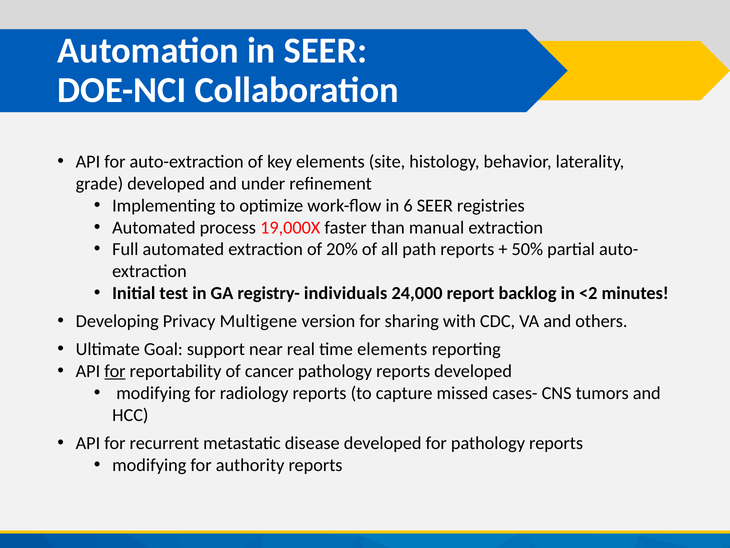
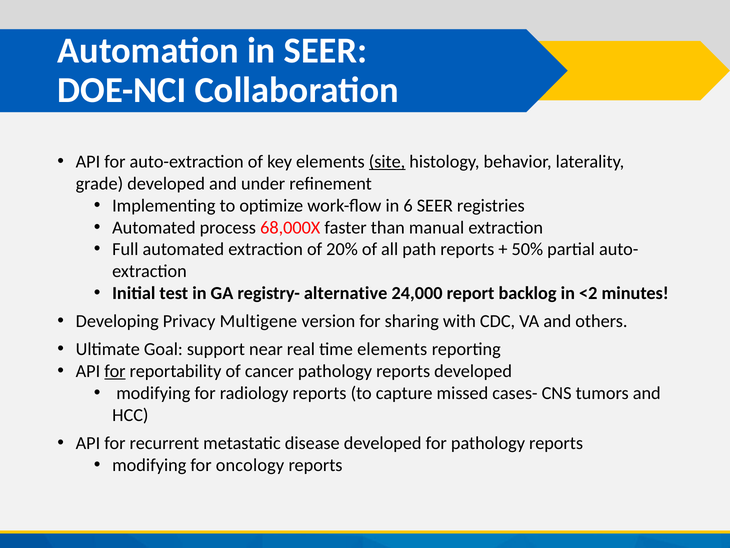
site underline: none -> present (387, 162)
19,000X: 19,000X -> 68,000X (290, 227)
individuals: individuals -> alternative (346, 293)
authority: authority -> oncology (250, 465)
